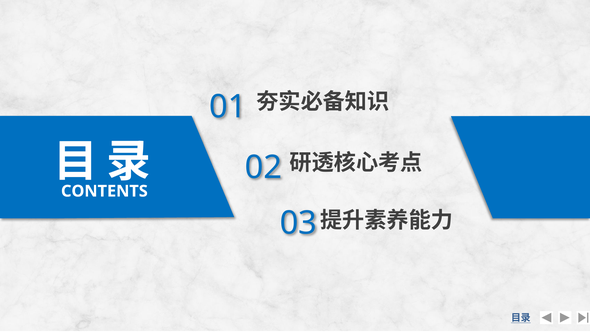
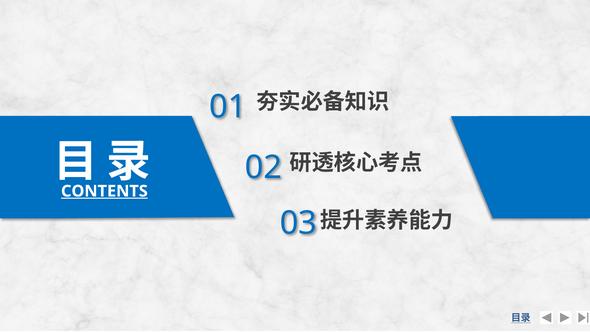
CONTENTS underline: none -> present (104, 191)
